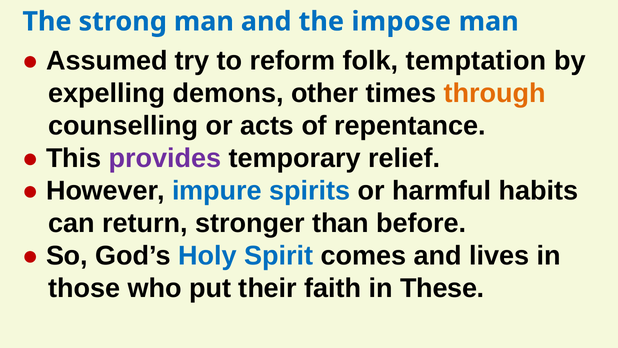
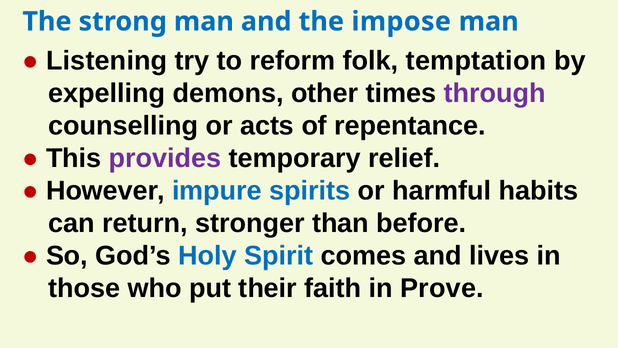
Assumed: Assumed -> Listening (107, 61)
through colour: orange -> purple (495, 93)
These: These -> Prove (442, 288)
